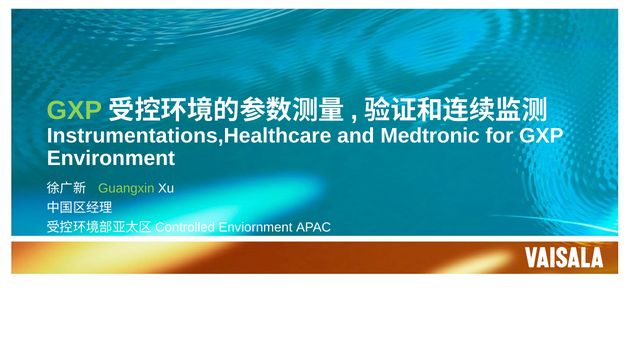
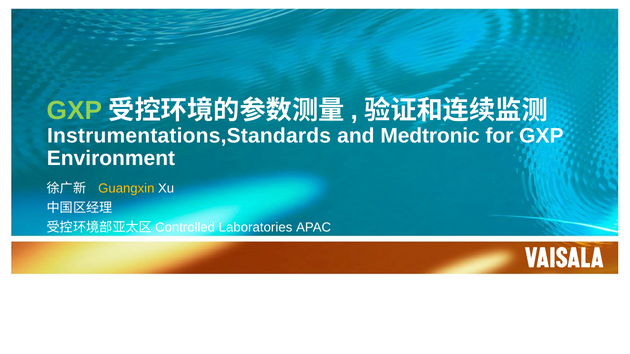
Instrumentations,Healthcare: Instrumentations,Healthcare -> Instrumentations,Standards (189, 136)
Guangxin colour: light green -> yellow (126, 188)
Enviornment: Enviornment -> Laboratories (255, 228)
